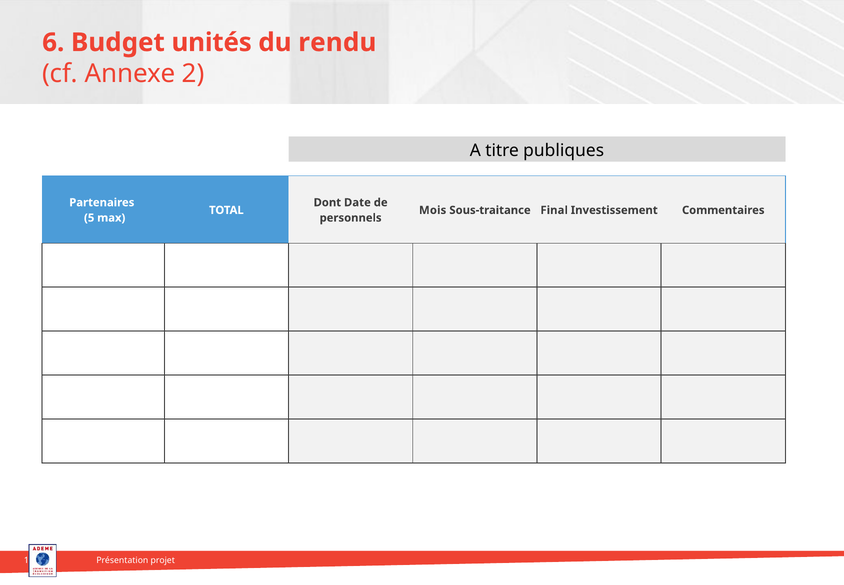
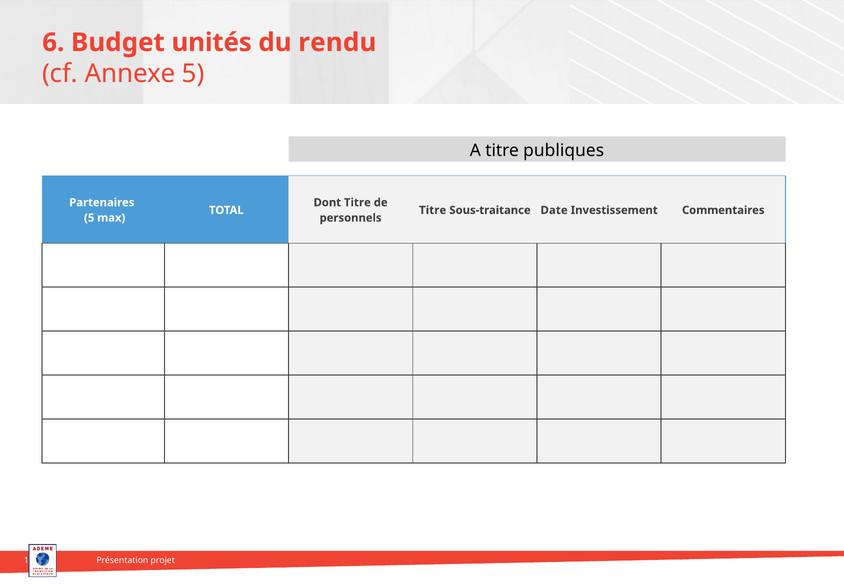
Annexe 2: 2 -> 5 (193, 74)
Dont Date: Date -> Titre (357, 202)
Mois: Mois -> Titre (433, 210)
Final: Final -> Date (554, 210)
